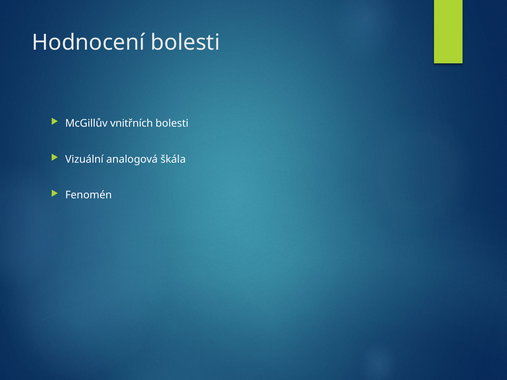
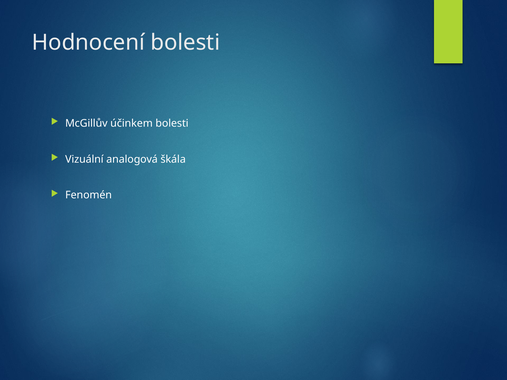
vnitřních: vnitřních -> účinkem (132, 123)
